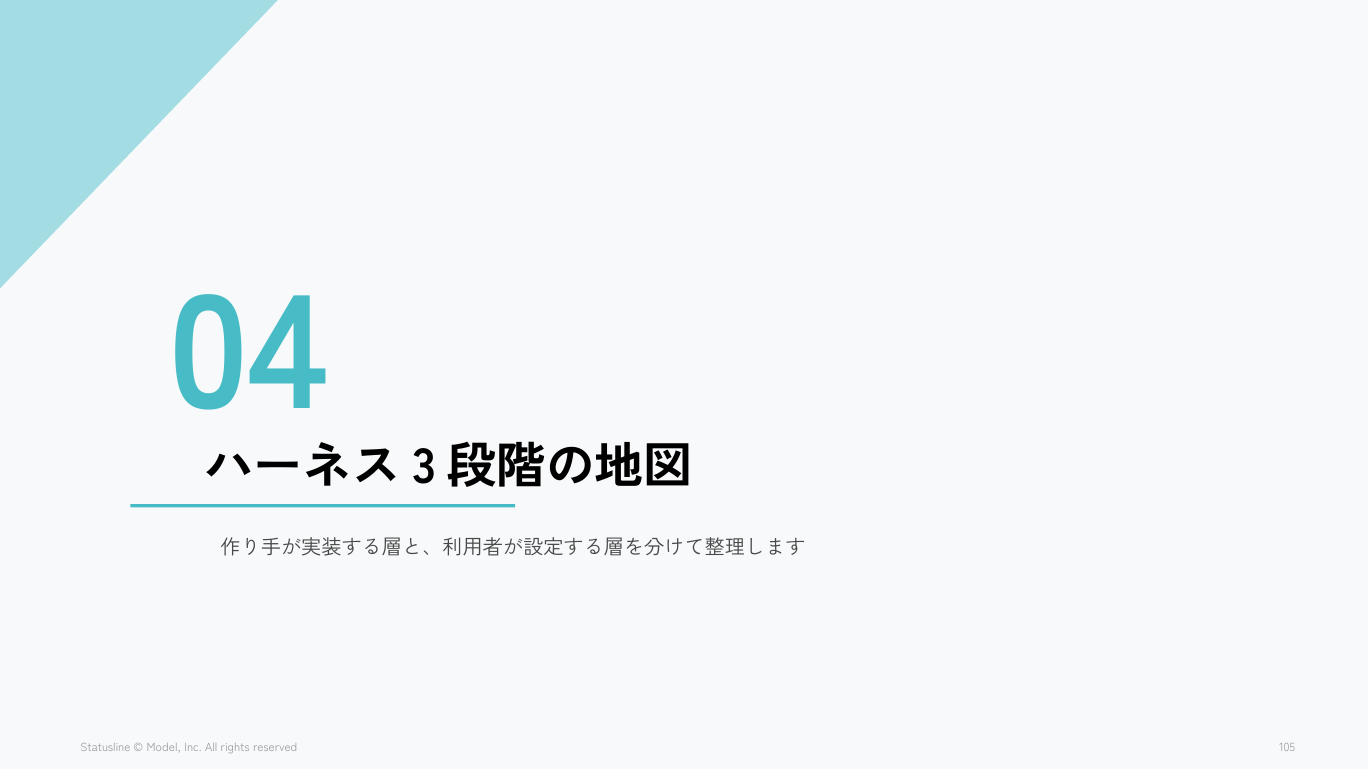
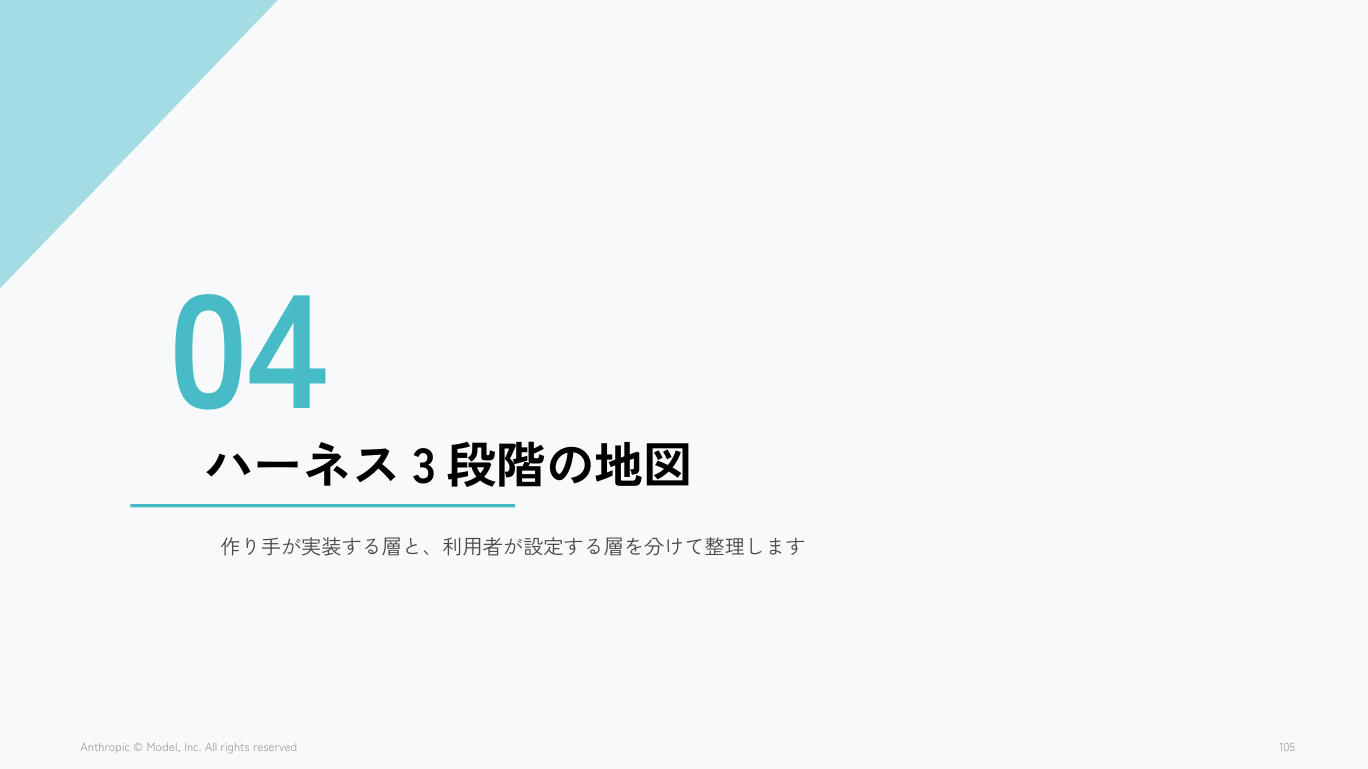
Statusline: Statusline -> Anthropic (105, 748)
